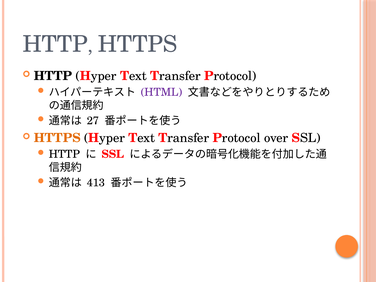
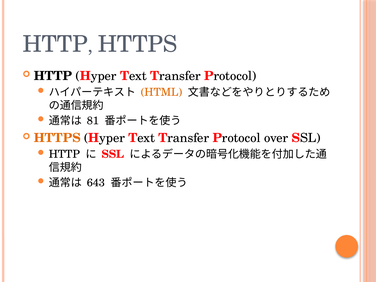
HTML colour: purple -> orange (161, 92)
27: 27 -> 81 (93, 121)
413: 413 -> 643 (96, 183)
